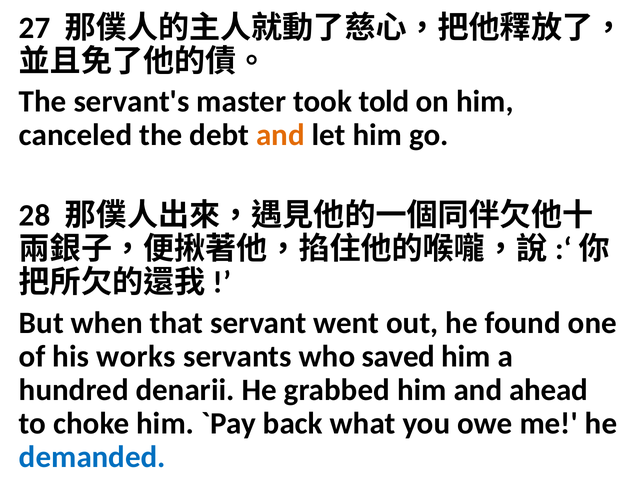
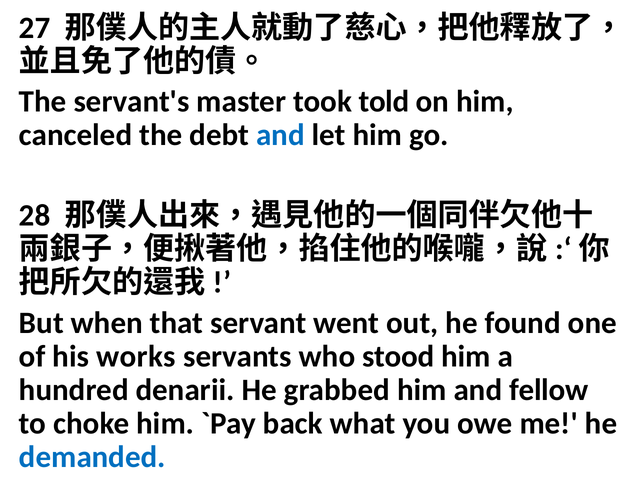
and colour: orange -> blue (280, 135)
saved: saved -> stood (398, 357)
ahead: ahead -> fellow (549, 390)
